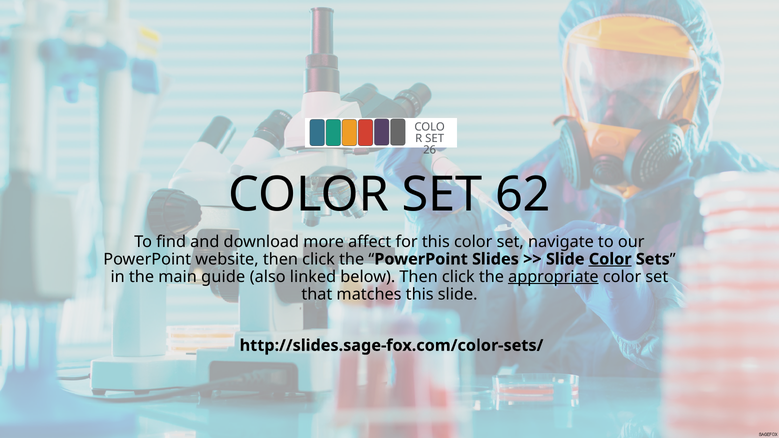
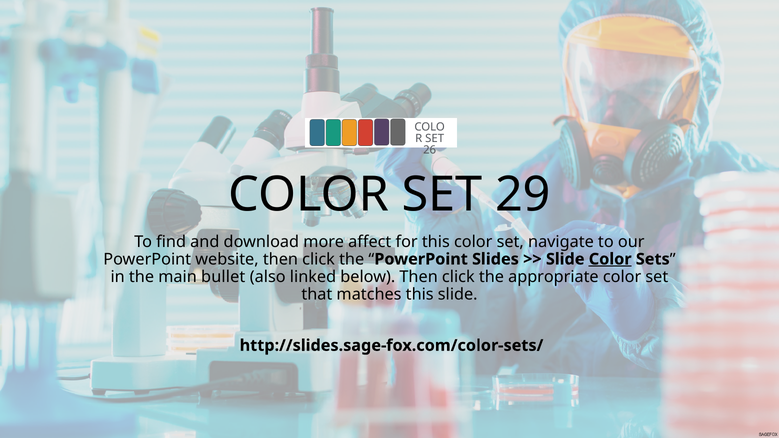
62: 62 -> 29 (523, 195)
guide: guide -> bullet (223, 277)
appropriate underline: present -> none (553, 277)
